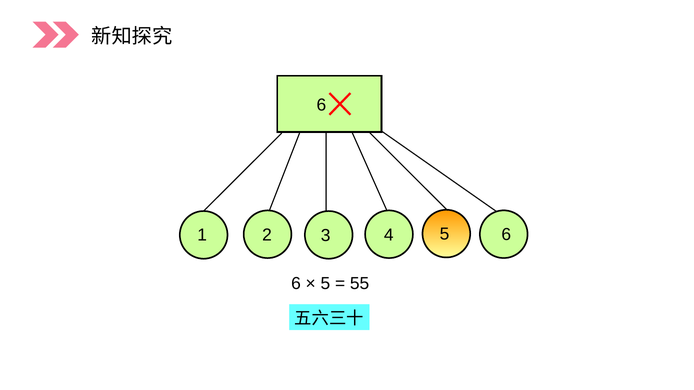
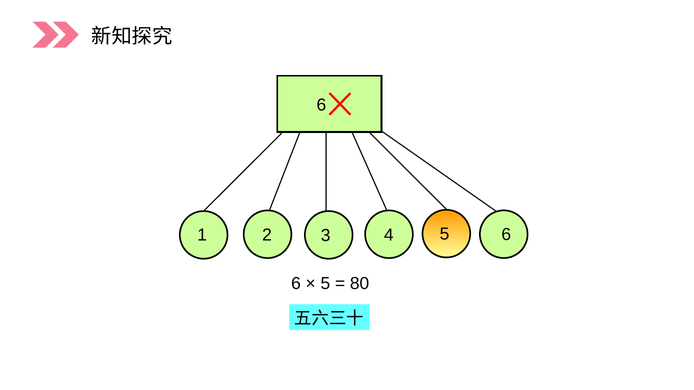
55: 55 -> 80 (360, 284)
